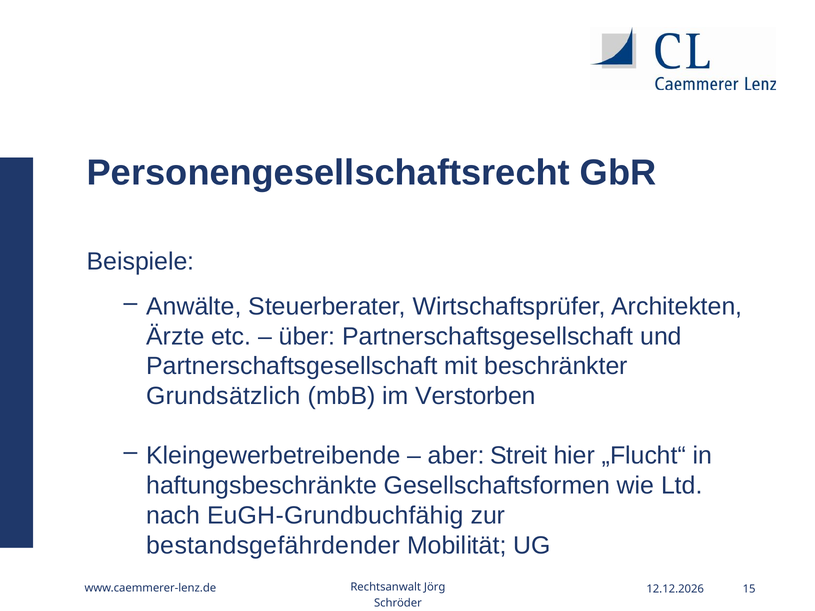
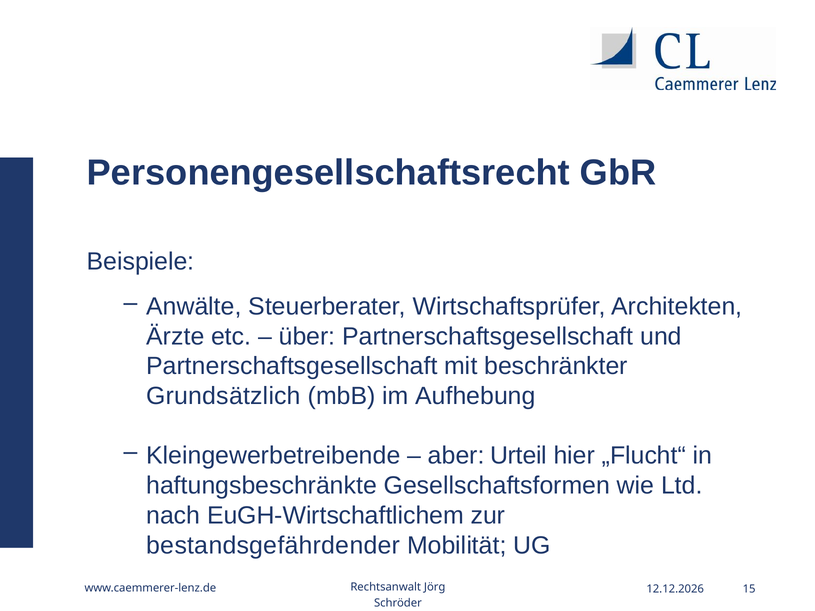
Verstorben: Verstorben -> Aufhebung (475, 396)
Streit: Streit -> Urteil (519, 456)
EuGH-Grundbuchfähig: EuGH-Grundbuchfähig -> EuGH-Wirtschaftlichem (335, 516)
